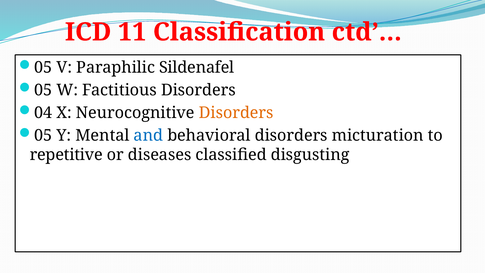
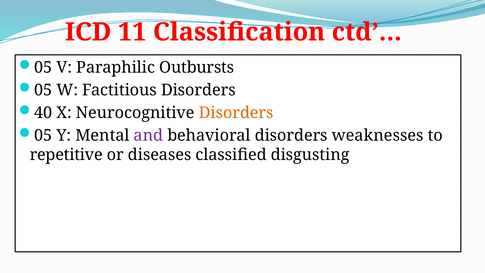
Sildenafel: Sildenafel -> Outbursts (197, 67)
04: 04 -> 40 (43, 113)
and colour: blue -> purple (148, 135)
micturation: micturation -> weaknesses (378, 135)
